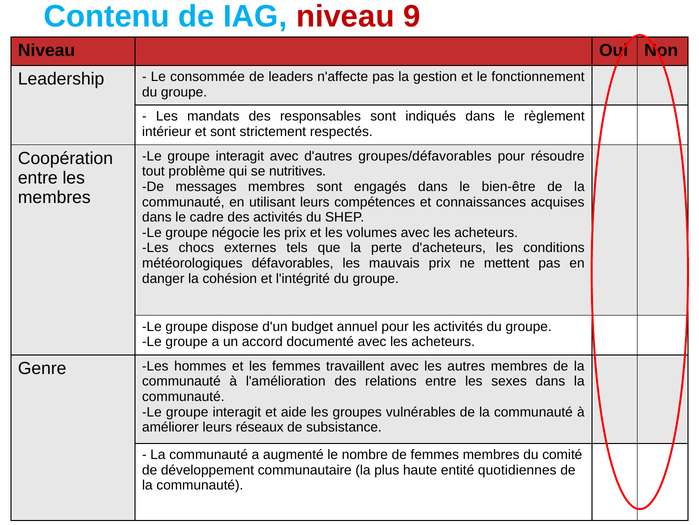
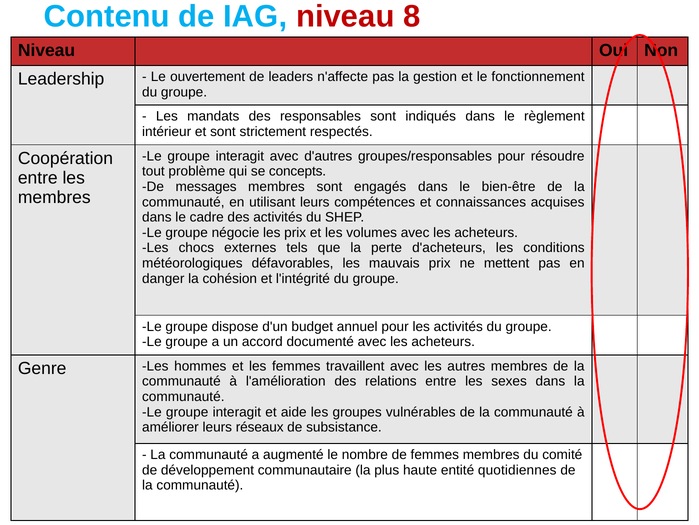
9: 9 -> 8 (412, 17)
consommée: consommée -> ouvertement (208, 77)
groupes/défavorables: groupes/défavorables -> groupes/responsables (425, 156)
nutritives: nutritives -> concepts (298, 171)
